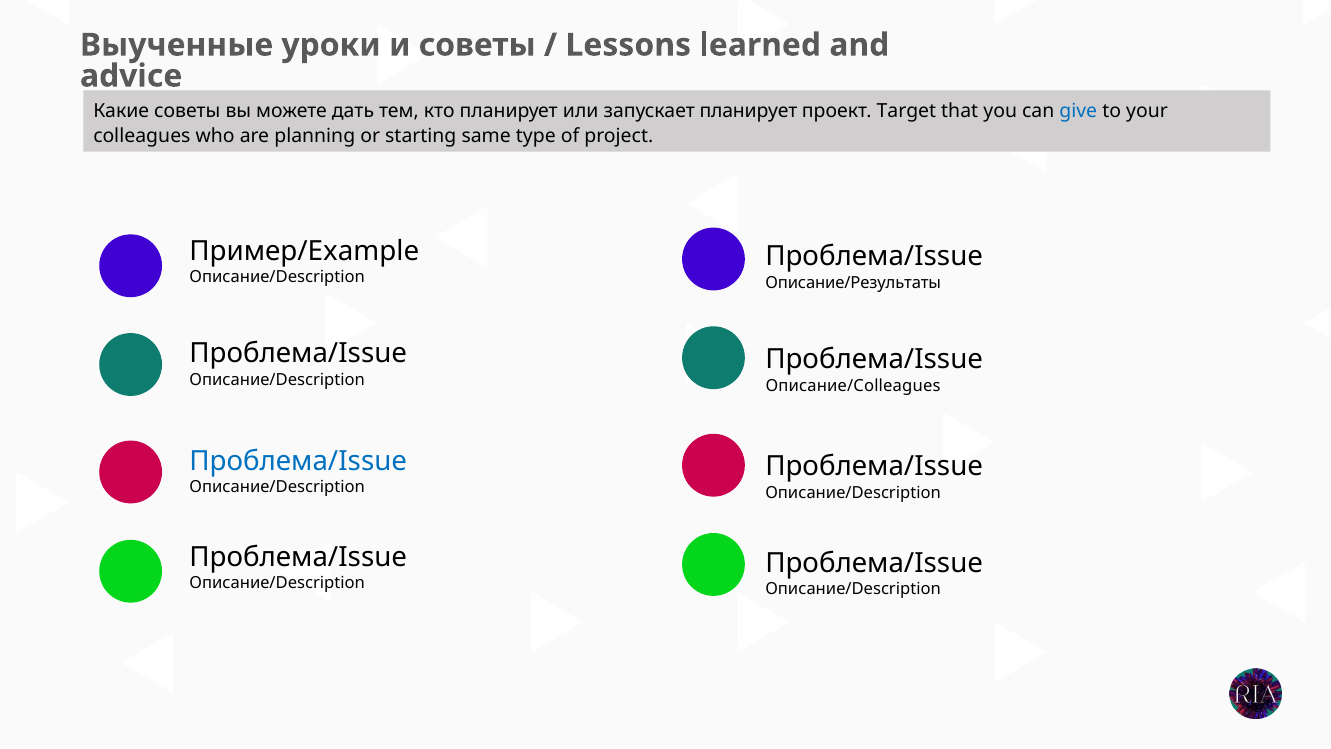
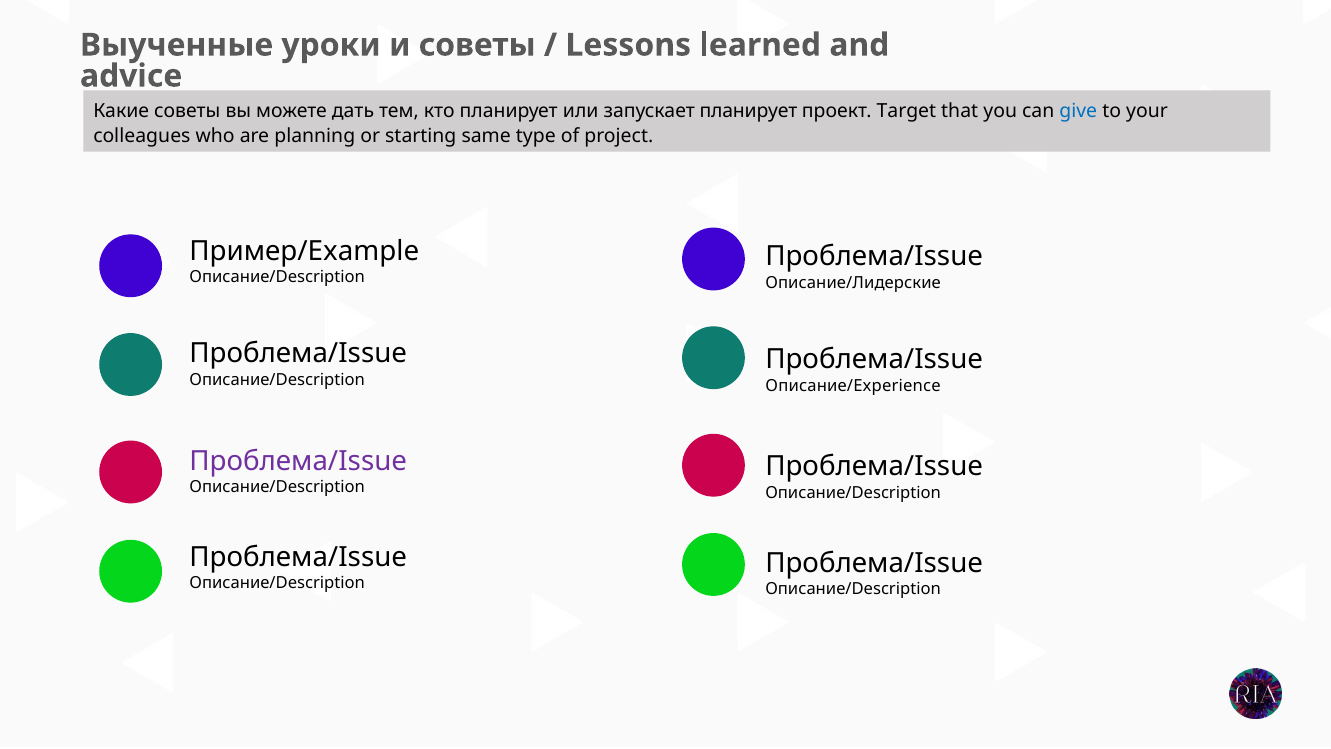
Описание/Результаты: Описание/Результаты -> Описание/Лидерские (853, 282)
Описание/Colleagues: Описание/Colleagues -> Описание/Experience (853, 385)
Проблема/Issue colour: blue -> purple (298, 461)
